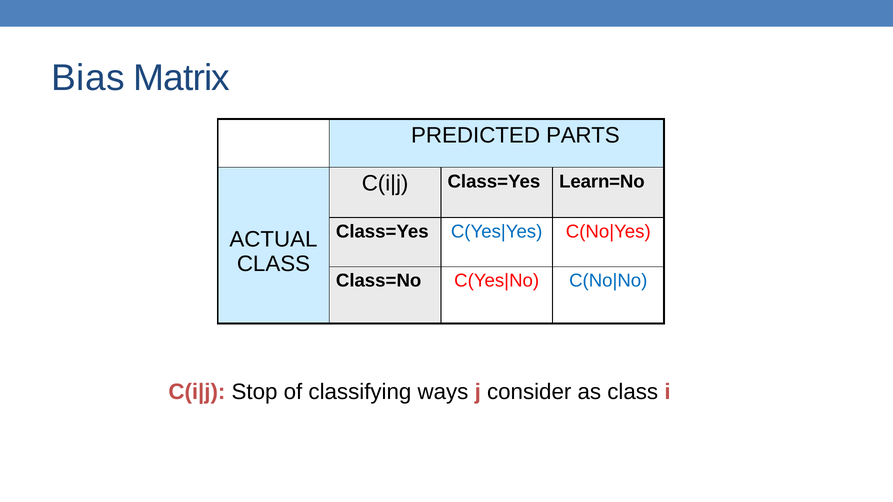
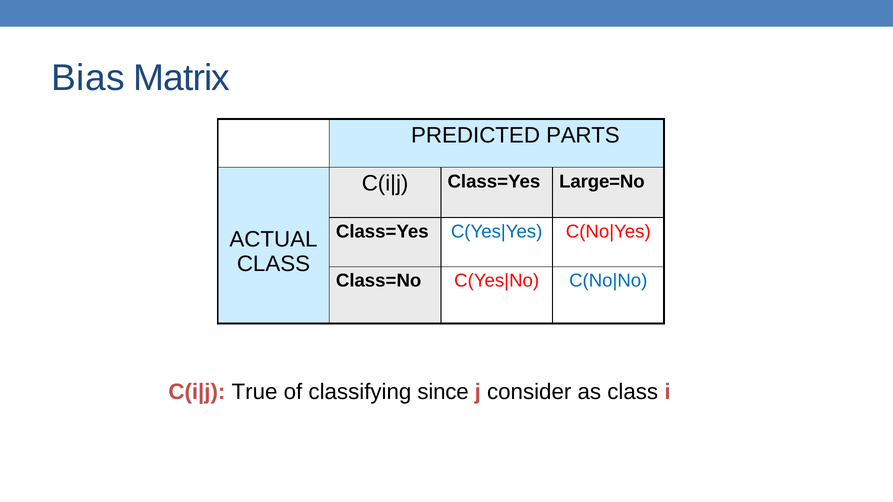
Learn=No: Learn=No -> Large=No (602, 181)
Stop: Stop -> True (255, 392)
ways: ways -> since (443, 392)
